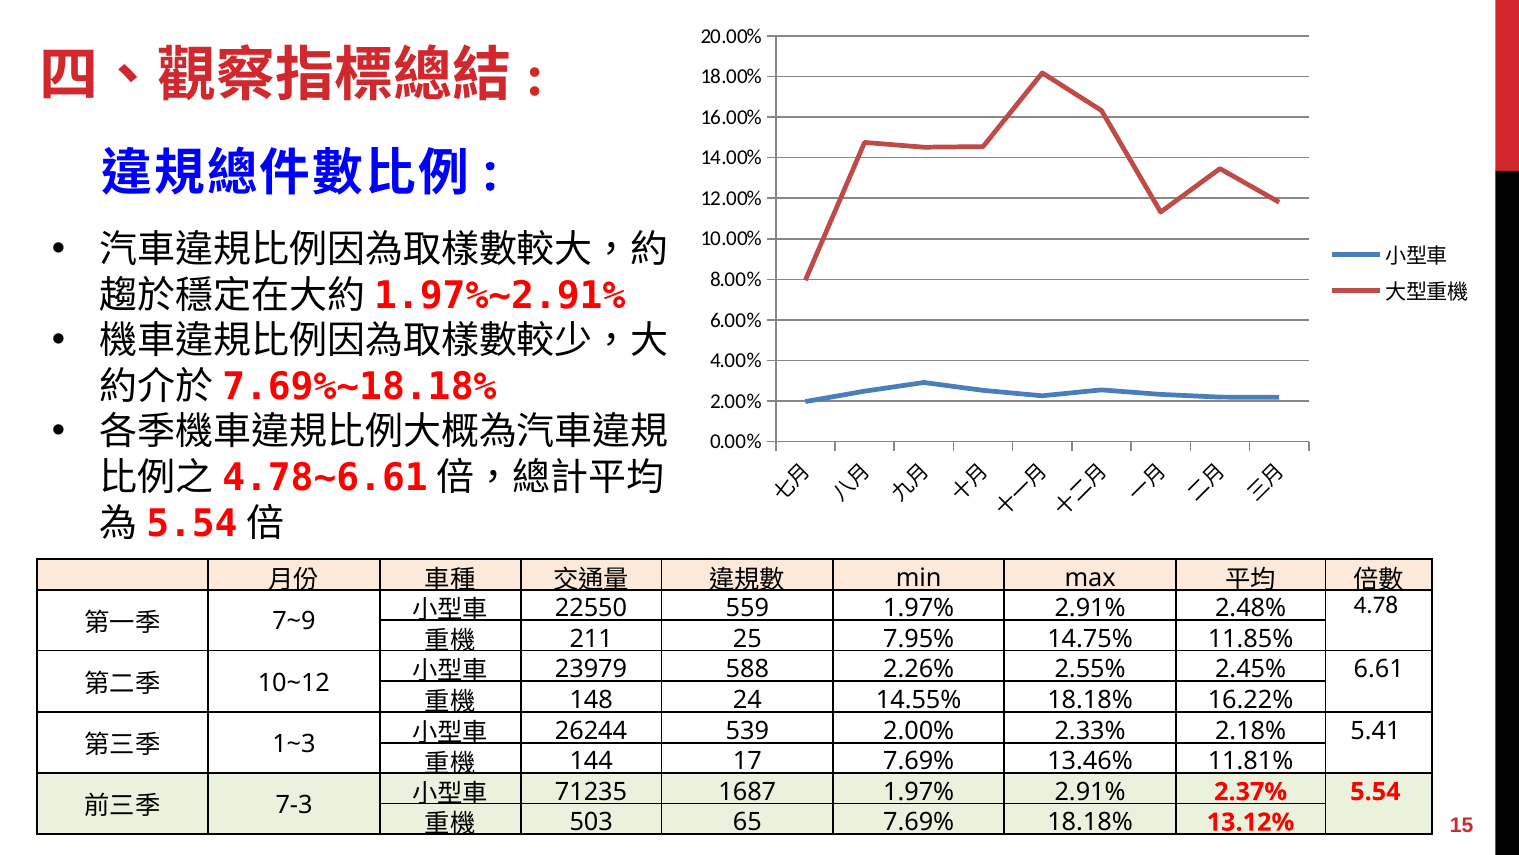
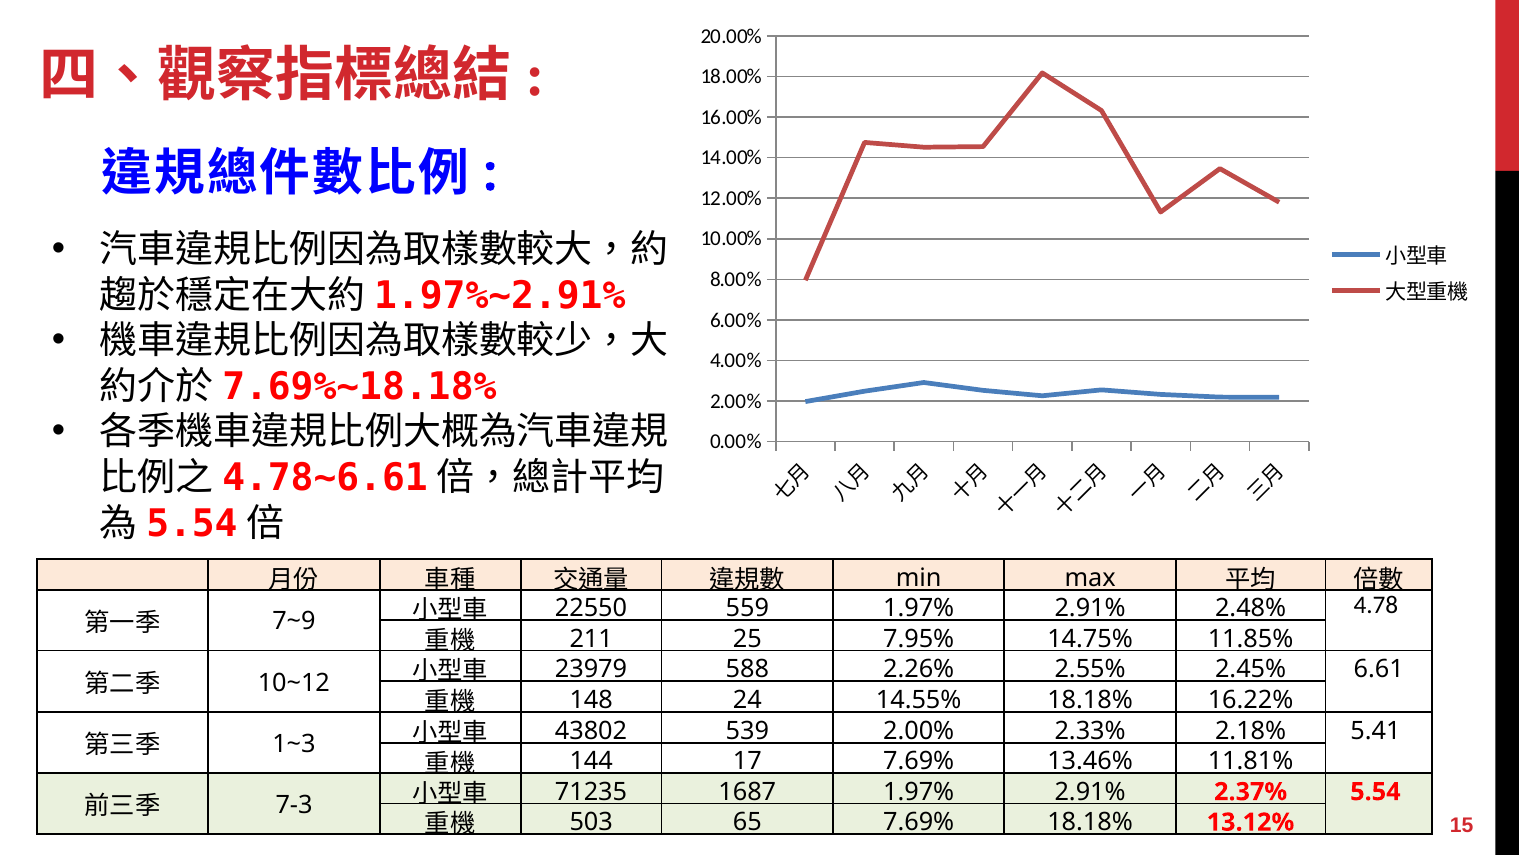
26244: 26244 -> 43802 (591, 730)
